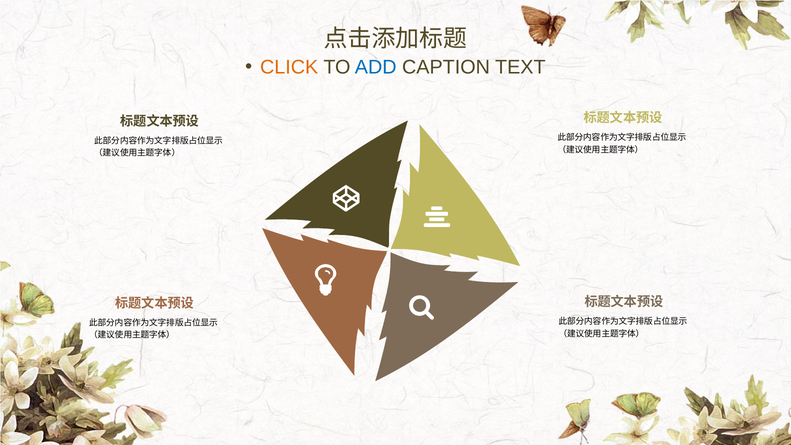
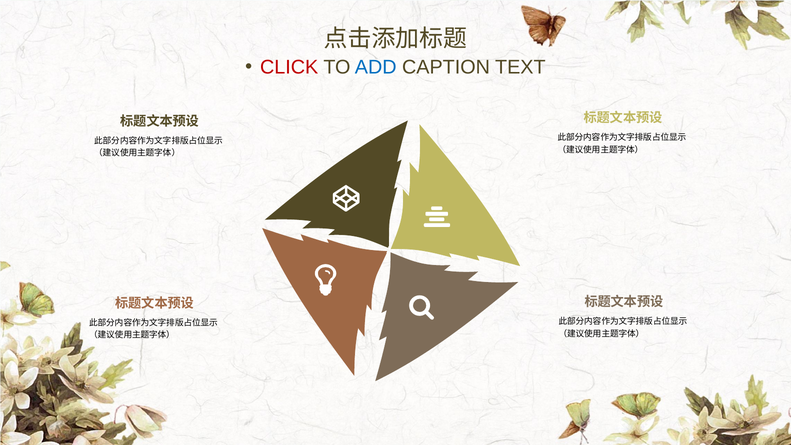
CLICK colour: orange -> red (289, 67)
